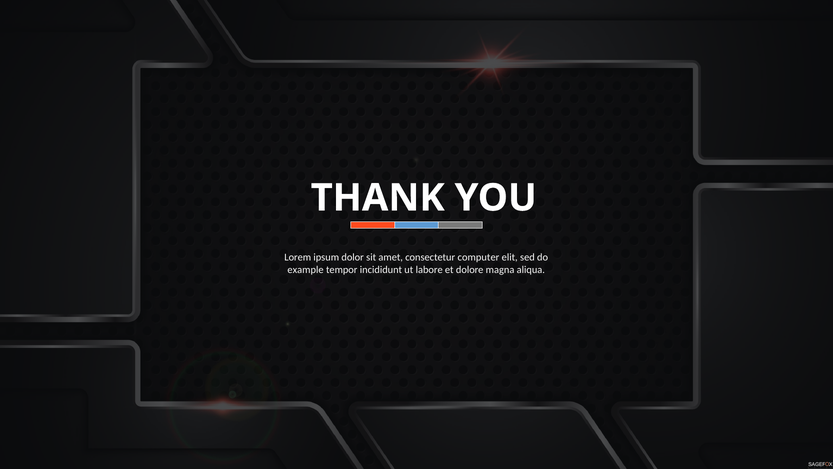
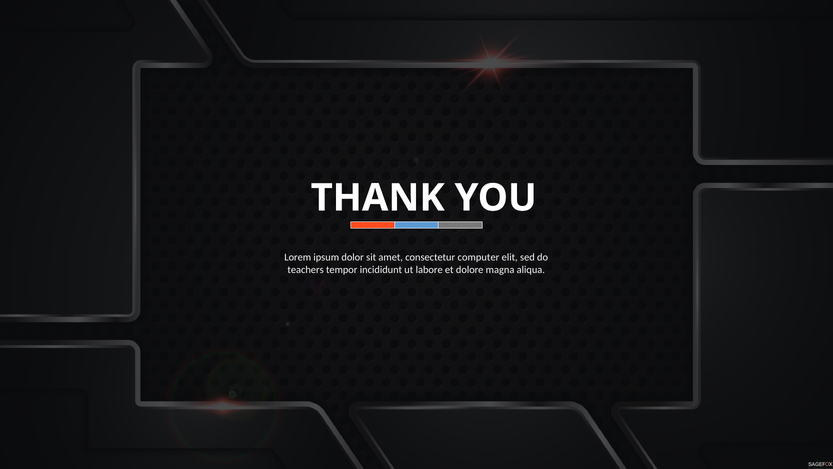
example: example -> teachers (306, 270)
